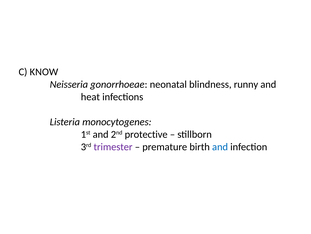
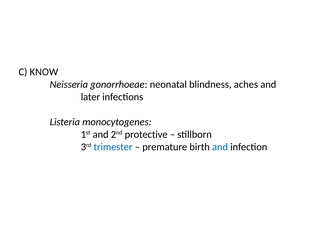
runny: runny -> aches (246, 84)
heat: heat -> later (90, 97)
trimester colour: purple -> blue (113, 146)
